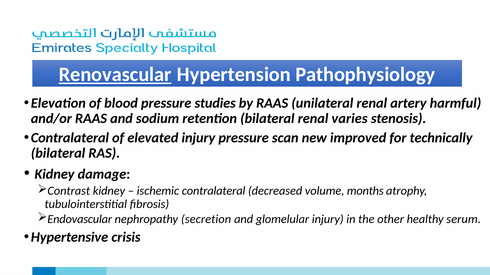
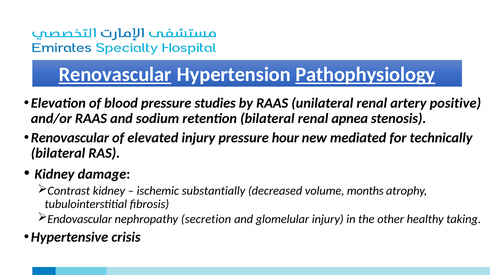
Pathophysiology underline: none -> present (365, 75)
harmful: harmful -> positive (455, 103)
varies: varies -> apnea (350, 119)
Contralateral: Contralateral -> Renovascular (70, 138)
scan: scan -> hour (285, 138)
improved: improved -> mediated (358, 138)
ischemic contralateral: contralateral -> substantially (214, 191)
serum: serum -> taking (464, 220)
